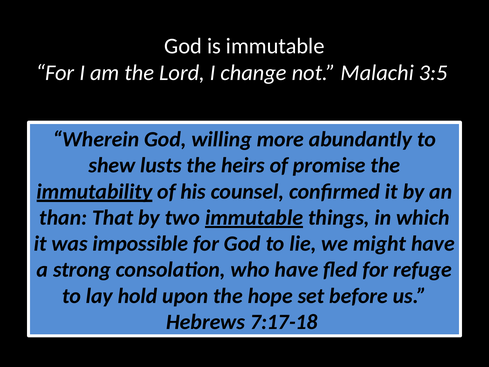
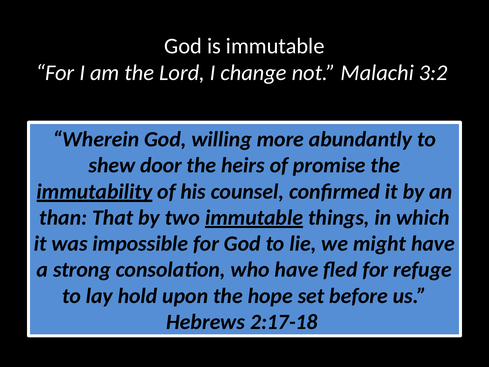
3:5: 3:5 -> 3:2 (433, 73)
lusts: lusts -> door (161, 165)
7:17-18: 7:17-18 -> 2:17-18 (284, 322)
